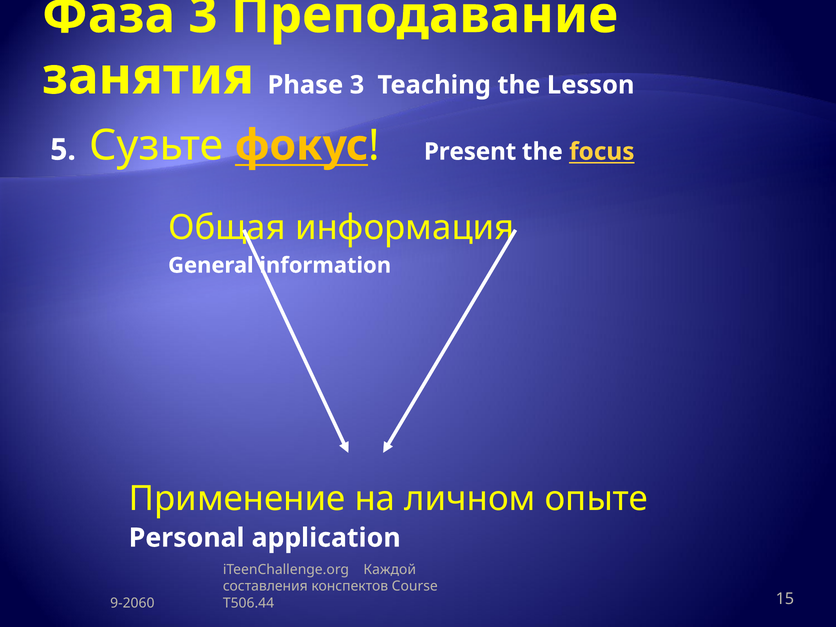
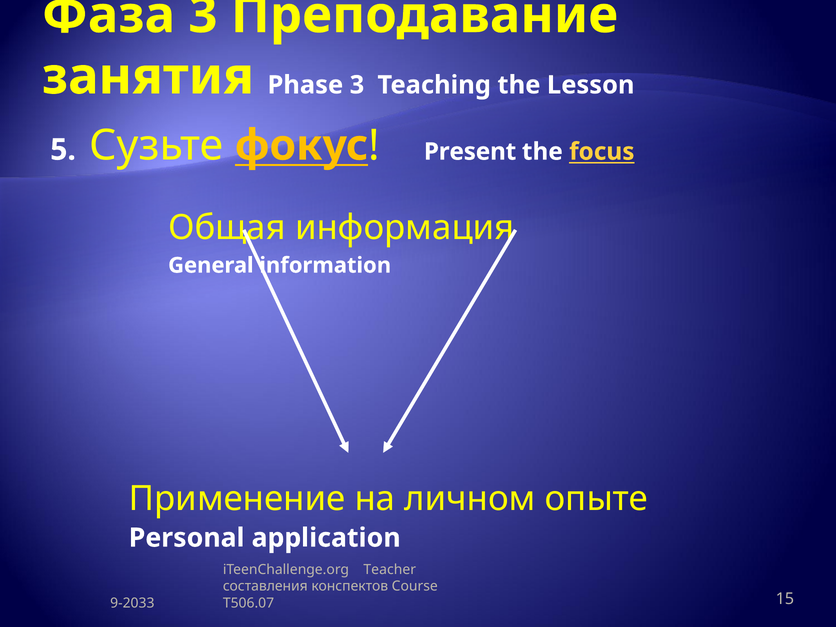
Каждой: Каждой -> Teacher (390, 569)
9-2060: 9-2060 -> 9-2033 (132, 603)
T506.44: T506.44 -> T506.07 (249, 603)
